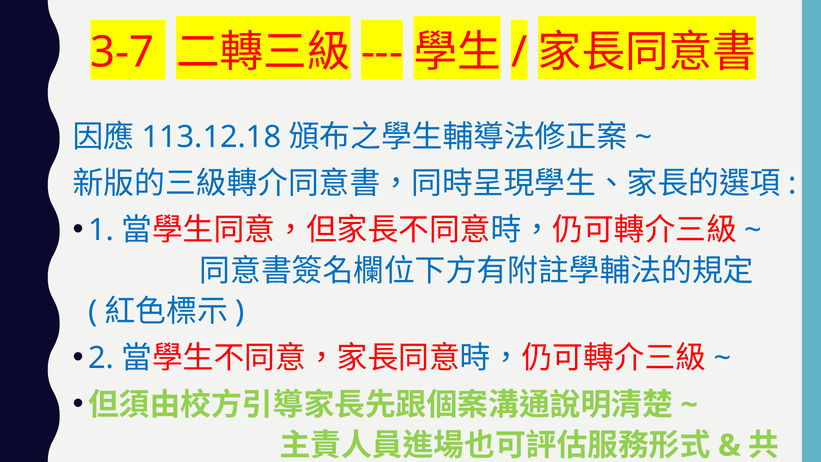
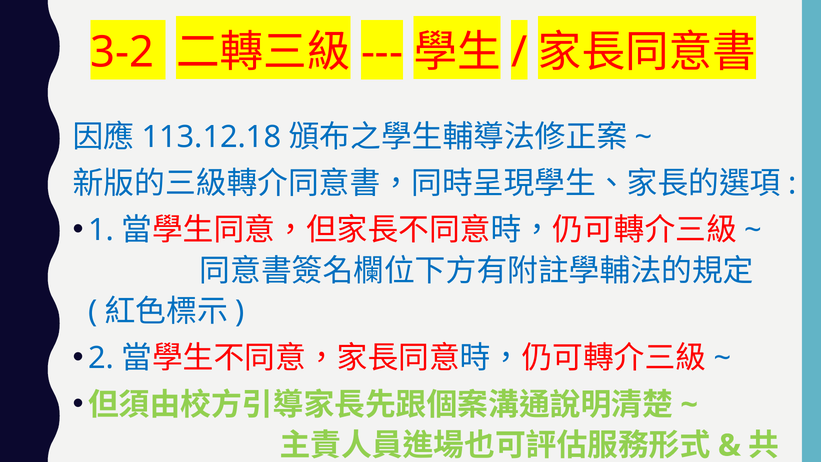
3-7: 3-7 -> 3-2 (122, 52)
